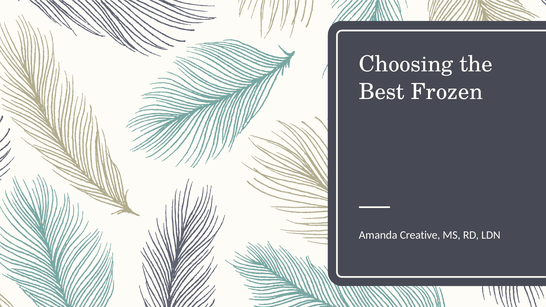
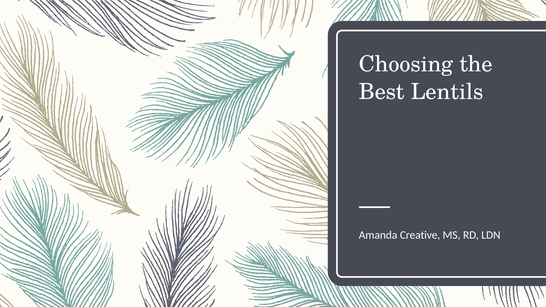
Frozen: Frozen -> Lentils (447, 92)
